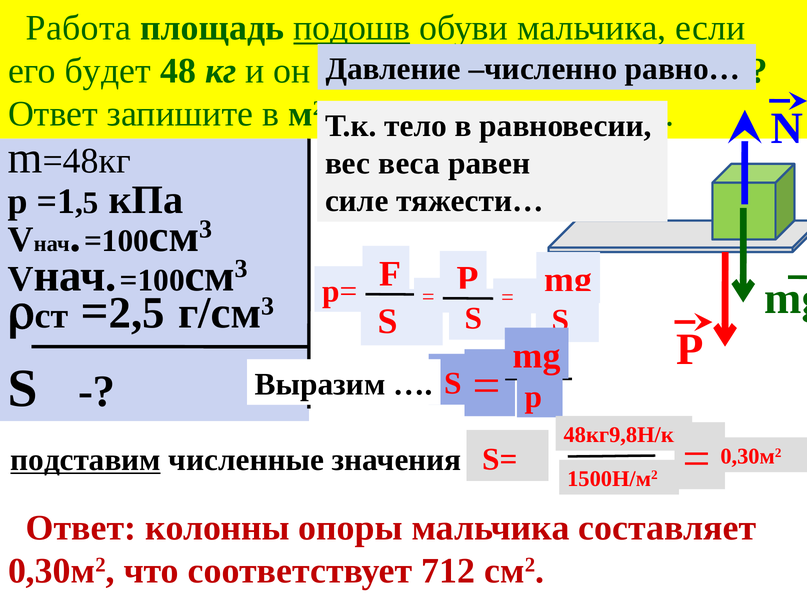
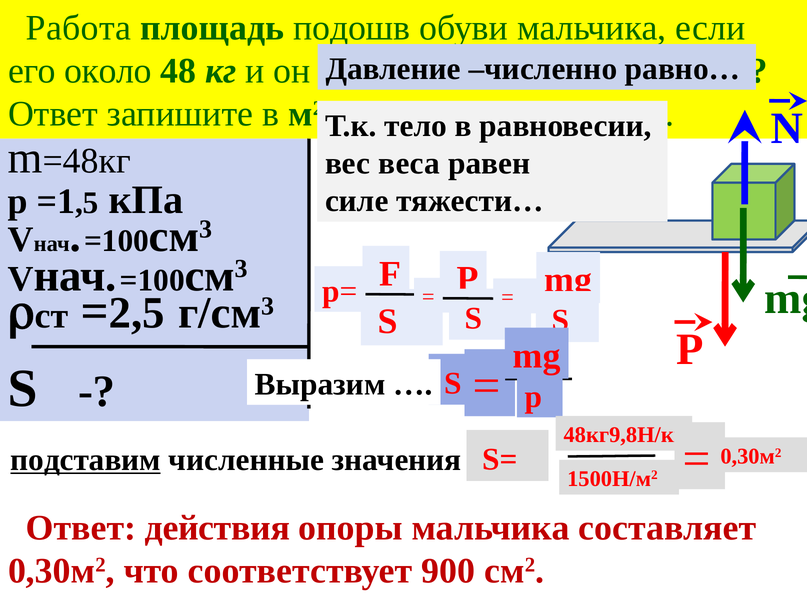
подошв underline: present -> none (352, 28)
будет: будет -> около (108, 71)
колонны: колонны -> действия (217, 528)
712: 712 -> 900 (448, 571)
